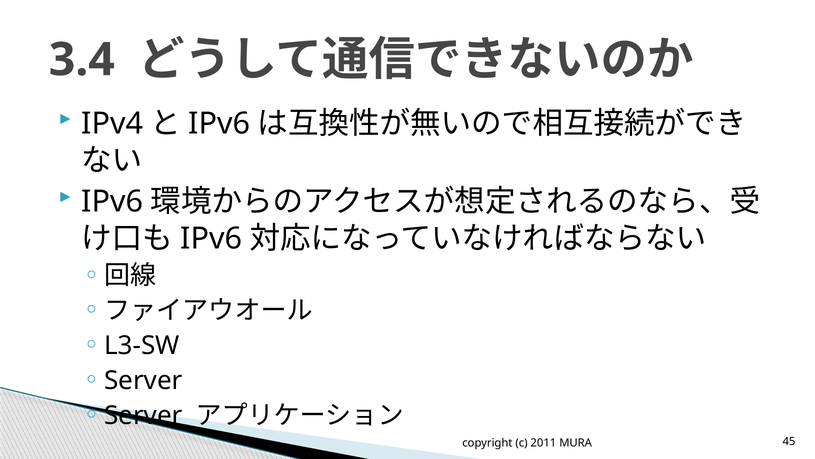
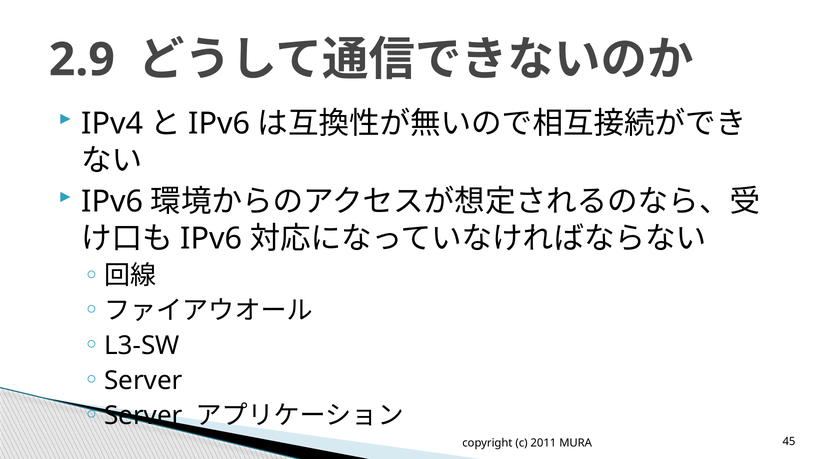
3.4: 3.4 -> 2.9 (82, 60)
